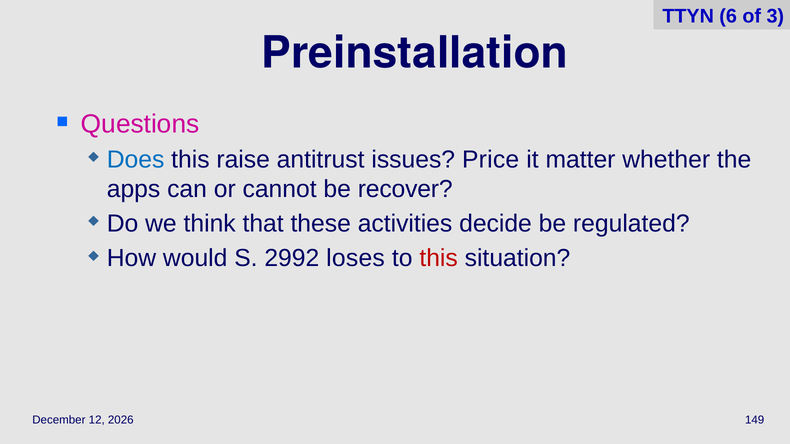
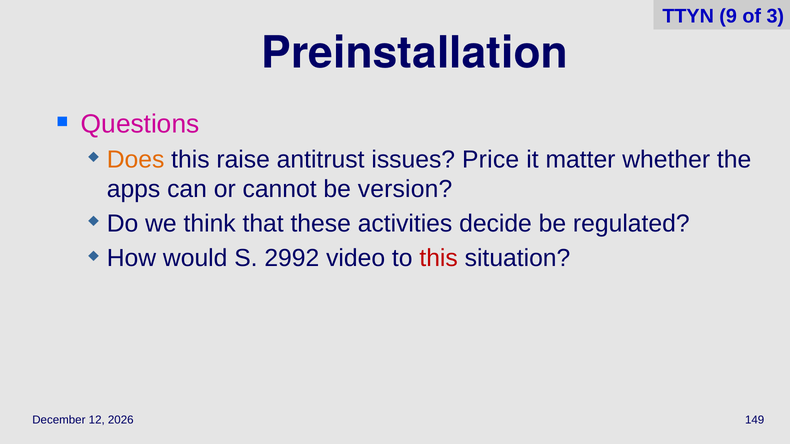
6: 6 -> 9 (728, 16)
Does colour: blue -> orange (136, 160)
recover: recover -> version (405, 189)
loses: loses -> video (356, 259)
